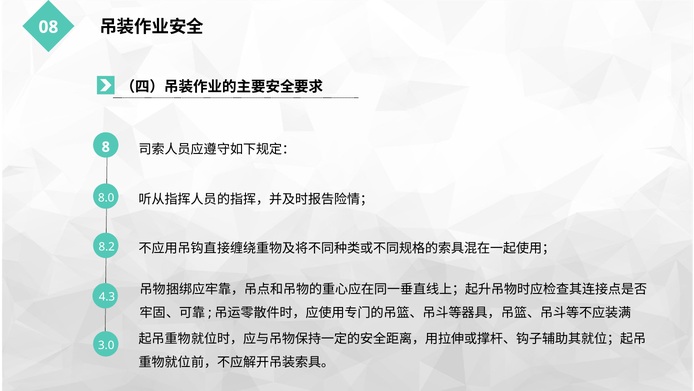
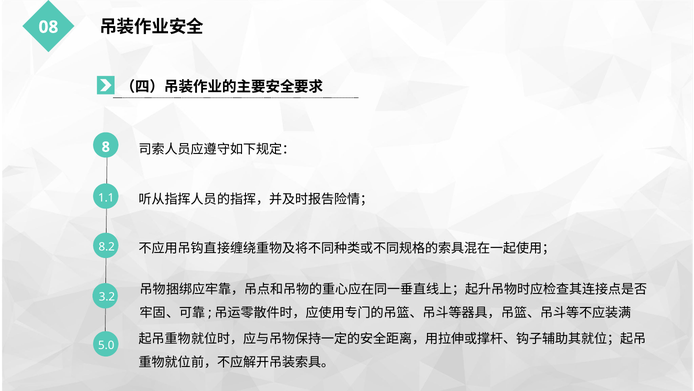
8.0: 8.0 -> 1.1 (106, 198)
4.3: 4.3 -> 3.2 (107, 297)
3.0: 3.0 -> 5.0 (106, 345)
